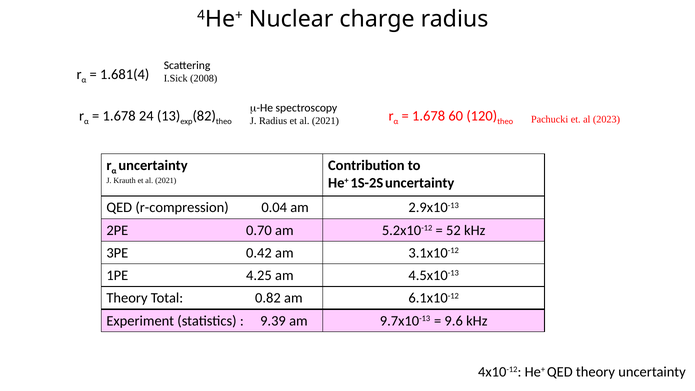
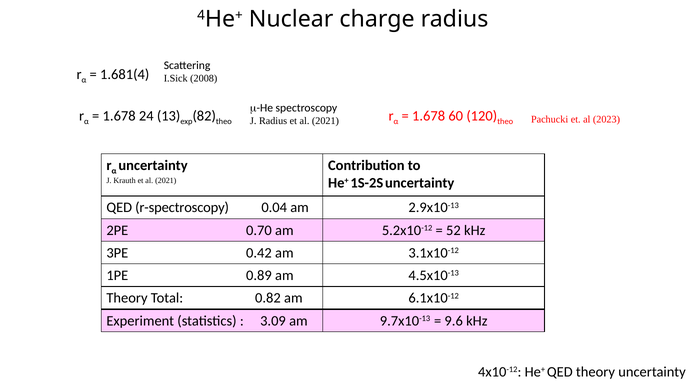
r-compression: r-compression -> r-spectroscopy (182, 208)
4.25: 4.25 -> 0.89 (259, 276)
9.39: 9.39 -> 3.09 (273, 321)
